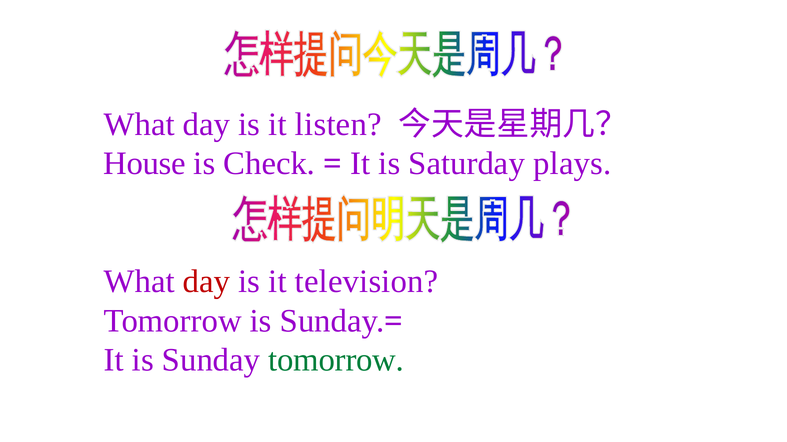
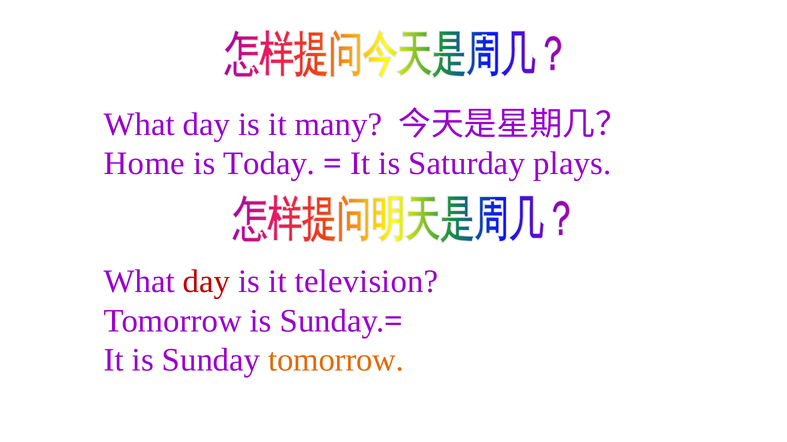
listen: listen -> many (338, 124)
House: House -> Home (144, 164)
Check: Check -> Today (269, 164)
tomorrow colour: green -> orange (336, 361)
